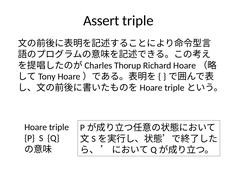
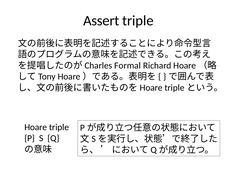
Thorup: Thorup -> Formal (128, 65)
